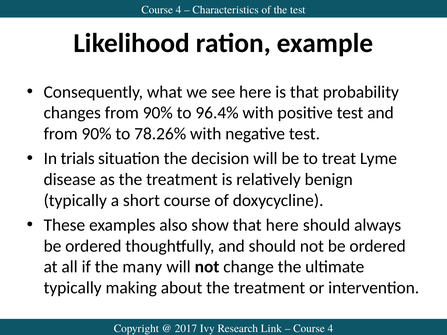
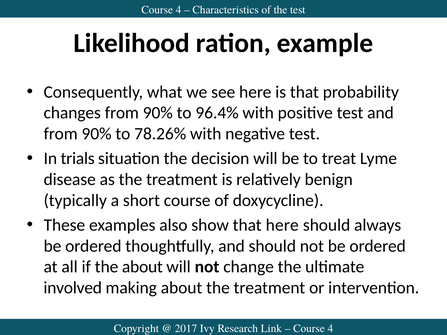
the many: many -> about (142, 267)
typically: typically -> involved (73, 288)
